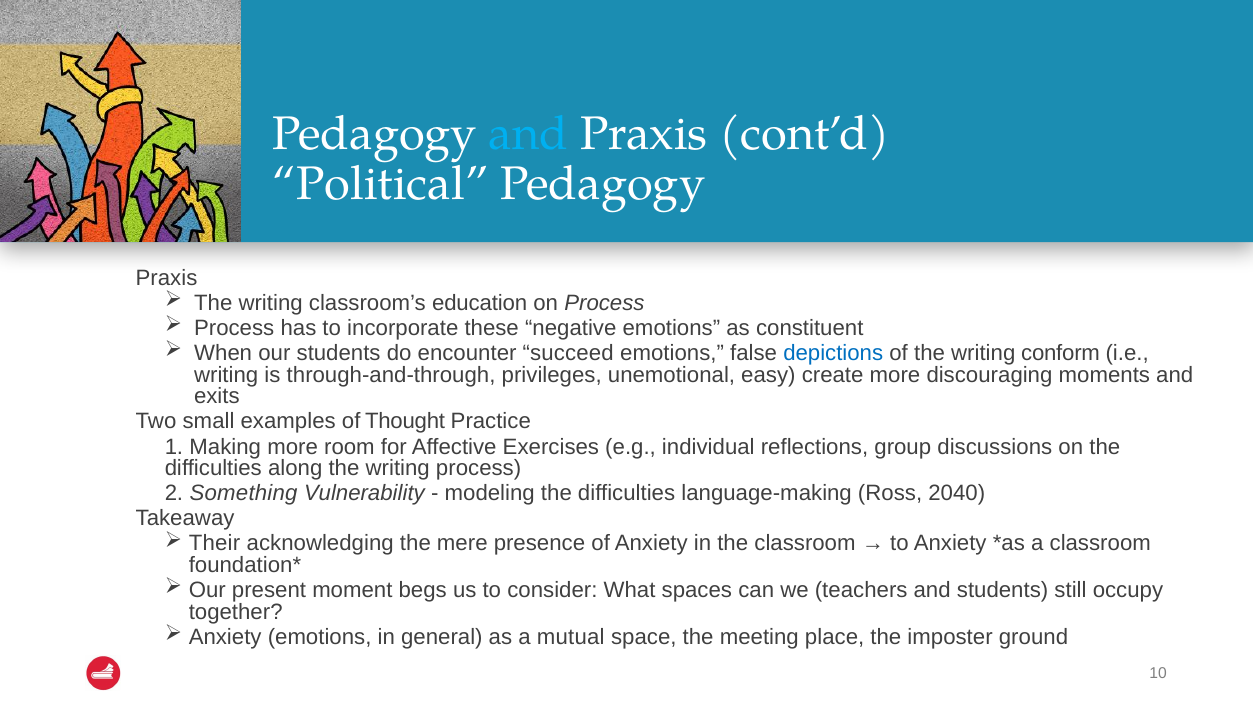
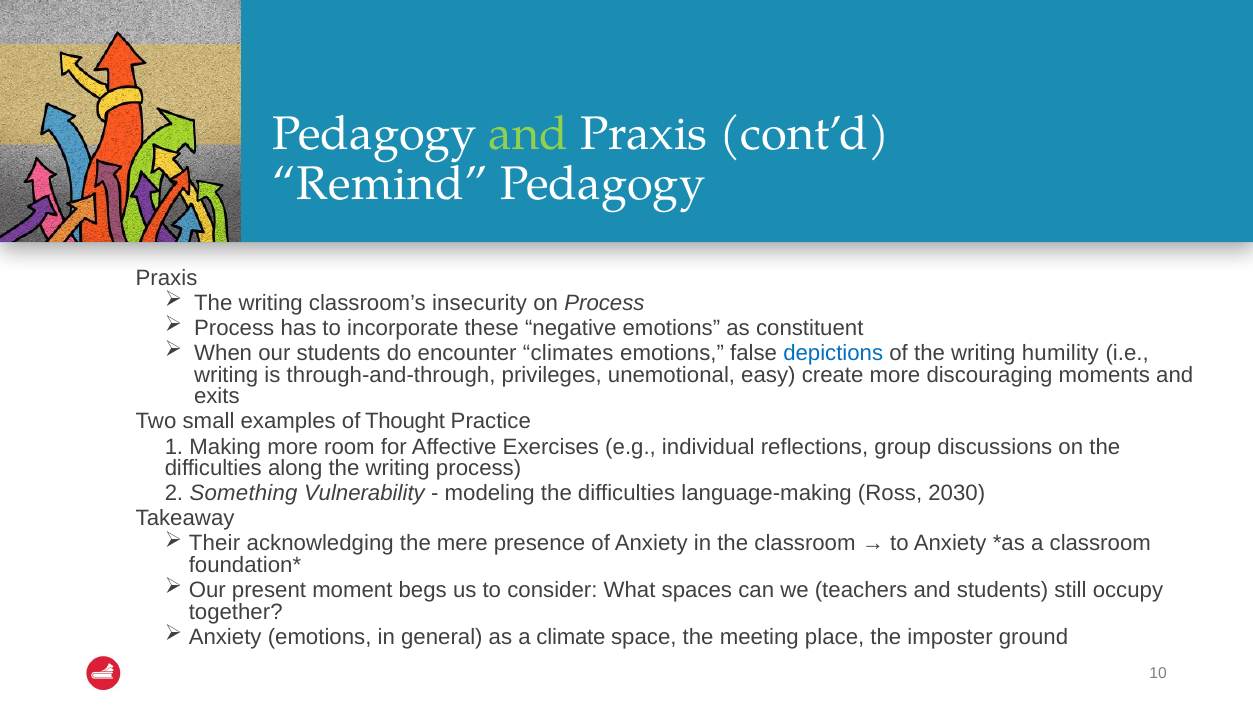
and colour: light blue -> light green (529, 134)
Political: Political -> Remind (380, 184)
education: education -> insecurity (480, 303)
succeed: succeed -> climates (568, 353)
conform: conform -> humility (1060, 353)
2040: 2040 -> 2030 (957, 493)
mutual: mutual -> climate (571, 637)
